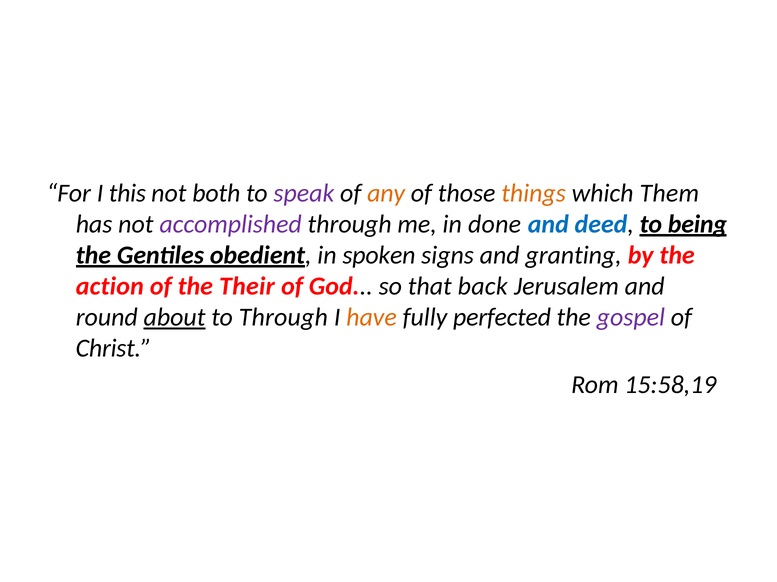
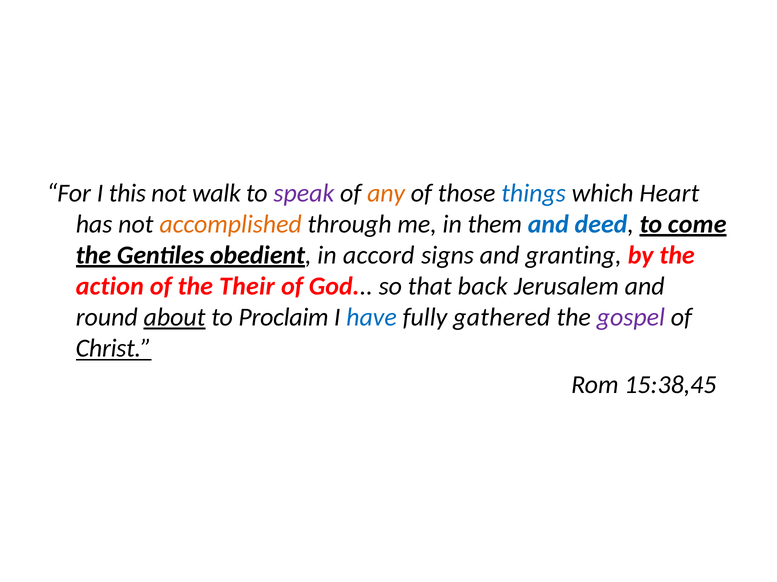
both: both -> walk (216, 193)
things colour: orange -> blue (534, 193)
Them: Them -> Heart (669, 193)
accomplished colour: purple -> orange (231, 225)
done: done -> them (495, 225)
being: being -> come (697, 225)
spoken: spoken -> accord (379, 256)
to Through: Through -> Proclaim (284, 318)
have colour: orange -> blue (371, 318)
perfected: perfected -> gathered (502, 318)
Christ underline: none -> present (114, 349)
15:58,19: 15:58,19 -> 15:38,45 (670, 385)
